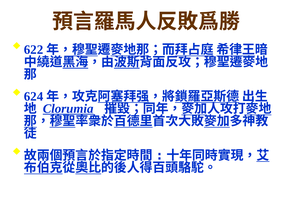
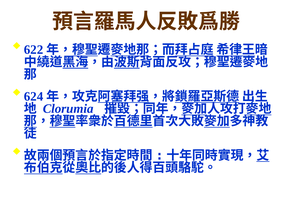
Clorumia underline: present -> none (68, 109)
